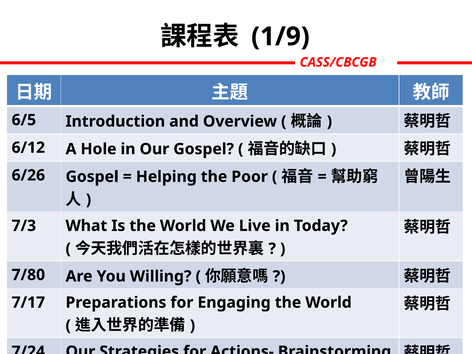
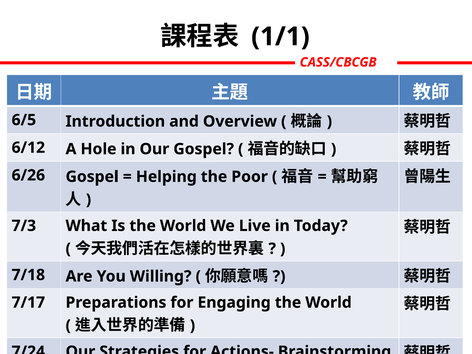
1/9: 1/9 -> 1/1 (280, 37)
7/80: 7/80 -> 7/18 (28, 275)
